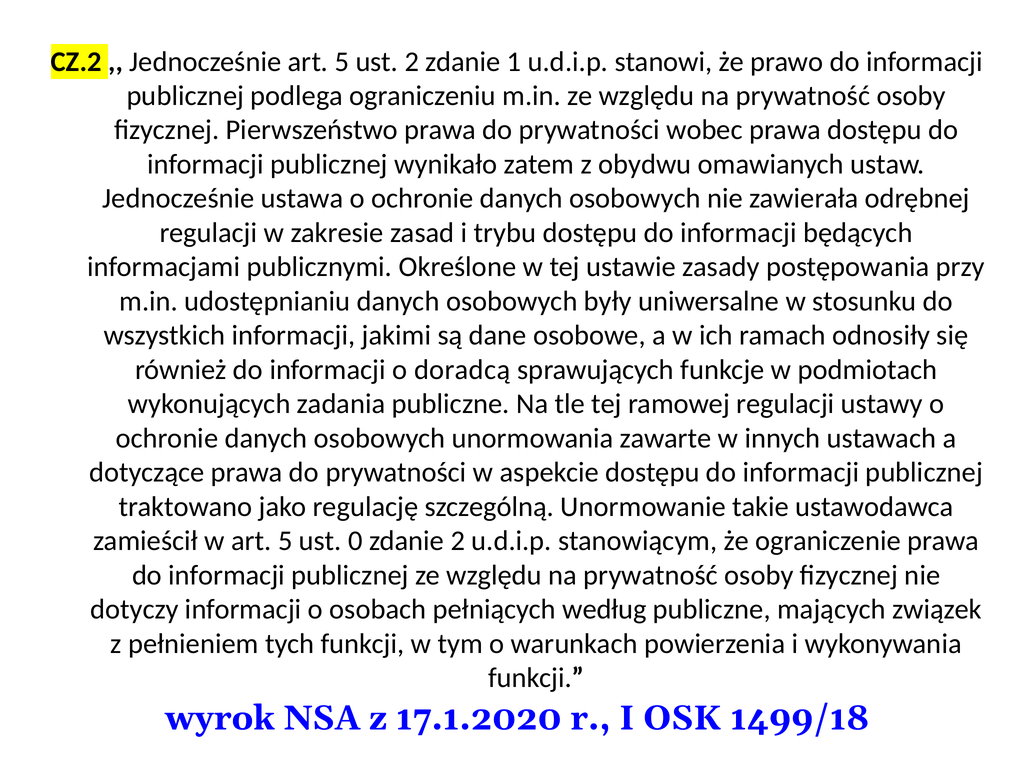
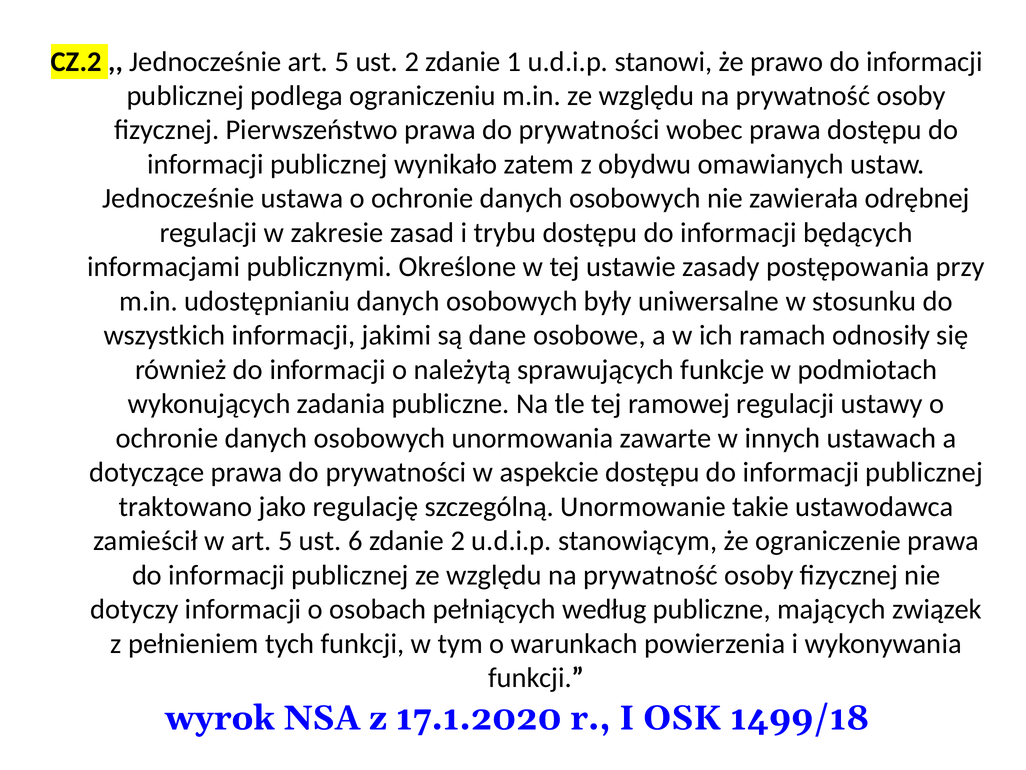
doradcą: doradcą -> należytą (462, 369)
0: 0 -> 6 (355, 541)
